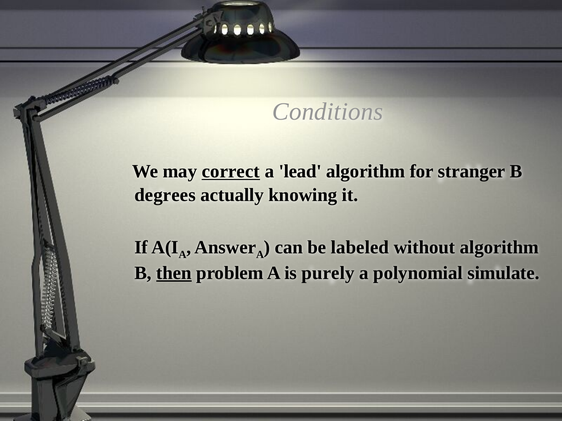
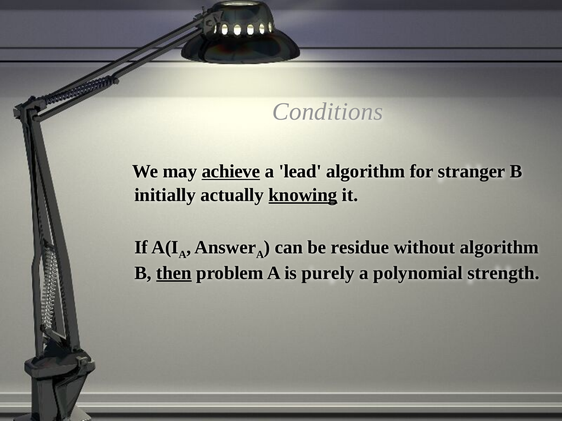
correct: correct -> achieve (231, 171)
degrees: degrees -> initially (165, 195)
knowing underline: none -> present (303, 195)
labeled: labeled -> residue (360, 248)
simulate: simulate -> strength (503, 273)
